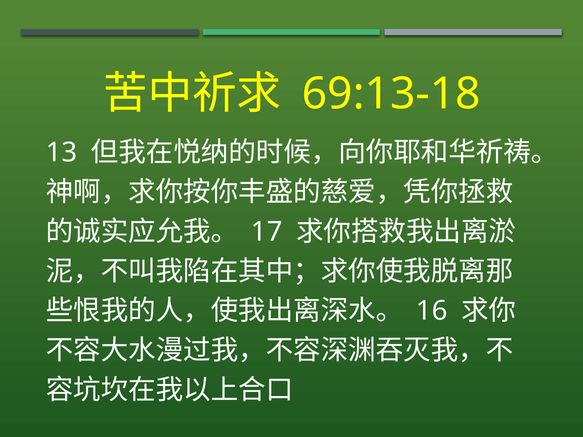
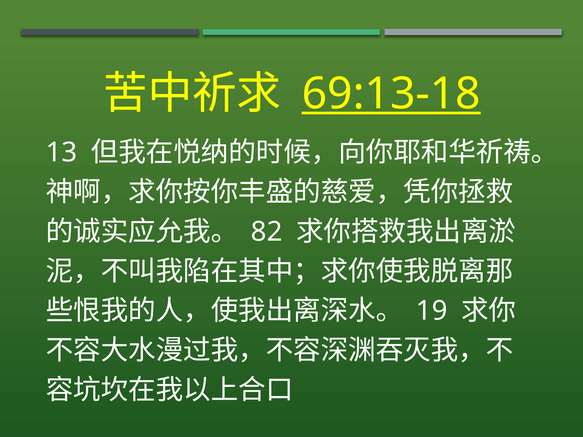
69:13-18 underline: none -> present (391, 94)
17: 17 -> 82 (267, 232)
16: 16 -> 19 (432, 311)
